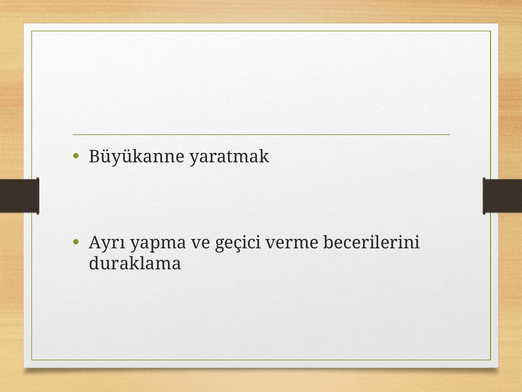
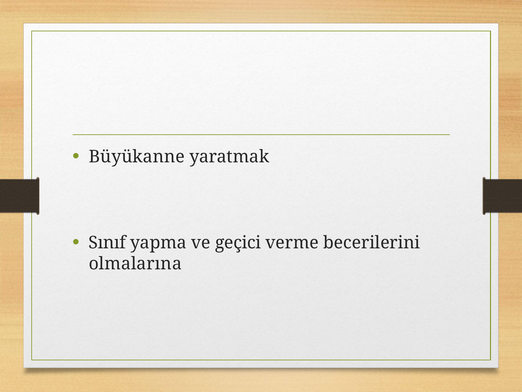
Ayrı: Ayrı -> Sınıf (107, 243)
duraklama: duraklama -> olmalarına (135, 263)
